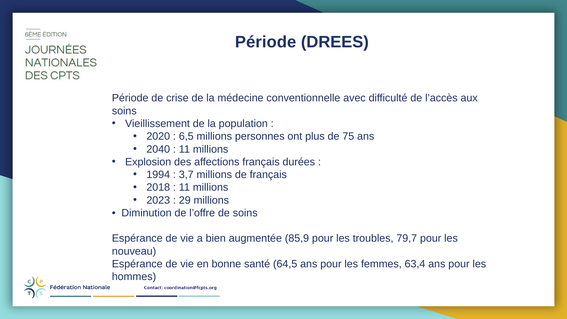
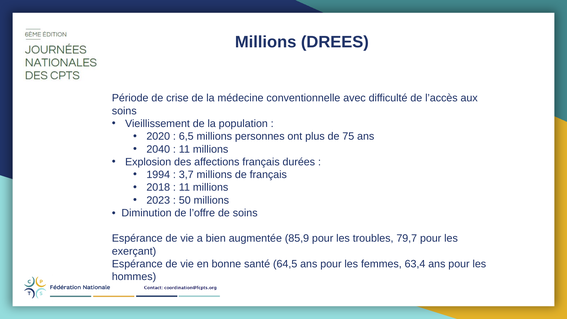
Période: Période -> Millions (266, 42)
29: 29 -> 50 (185, 200)
nouveau: nouveau -> exerçant (134, 251)
